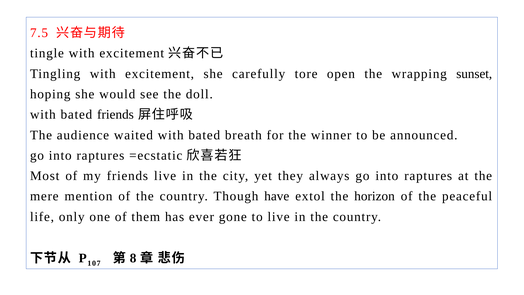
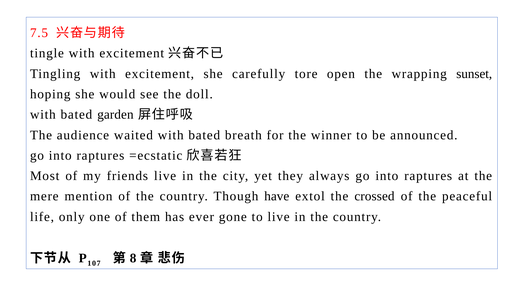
bated friends: friends -> garden (115, 114)
horizon: horizon -> crossed (374, 196)
